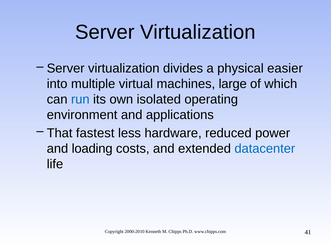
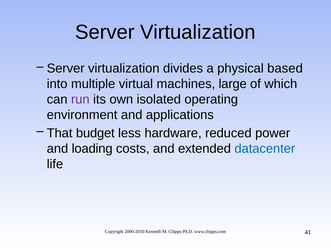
easier: easier -> based (285, 68)
run colour: blue -> purple (80, 99)
fastest: fastest -> budget (95, 133)
